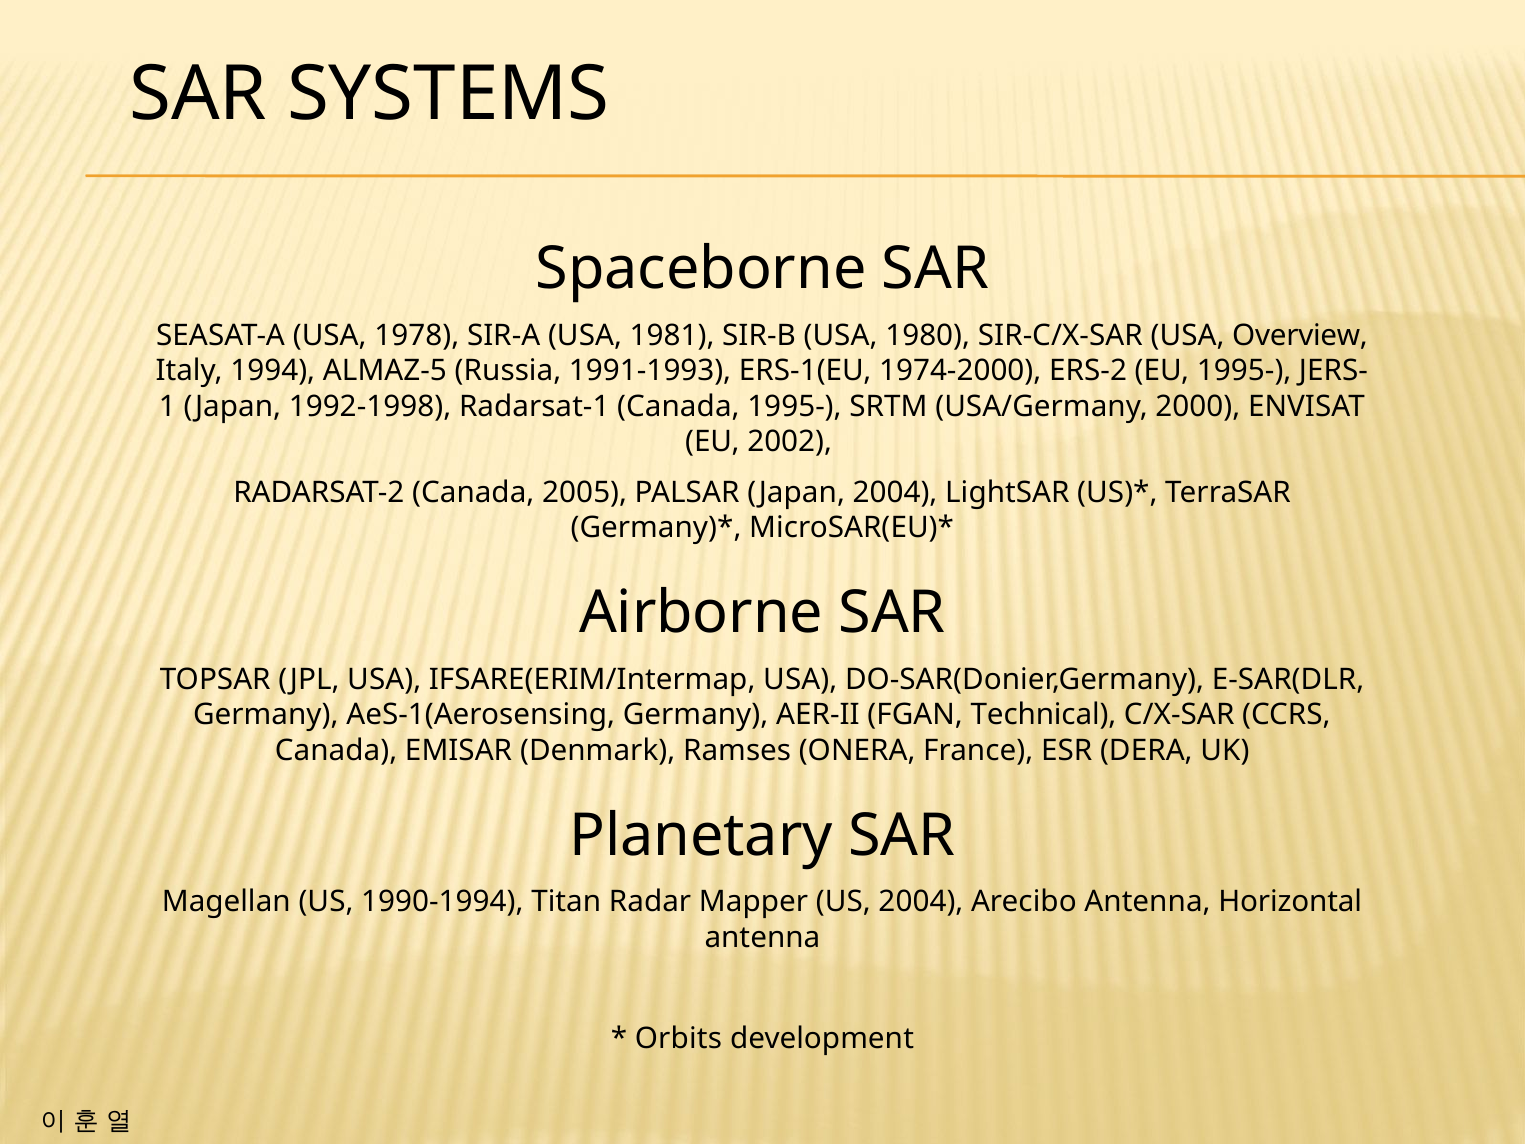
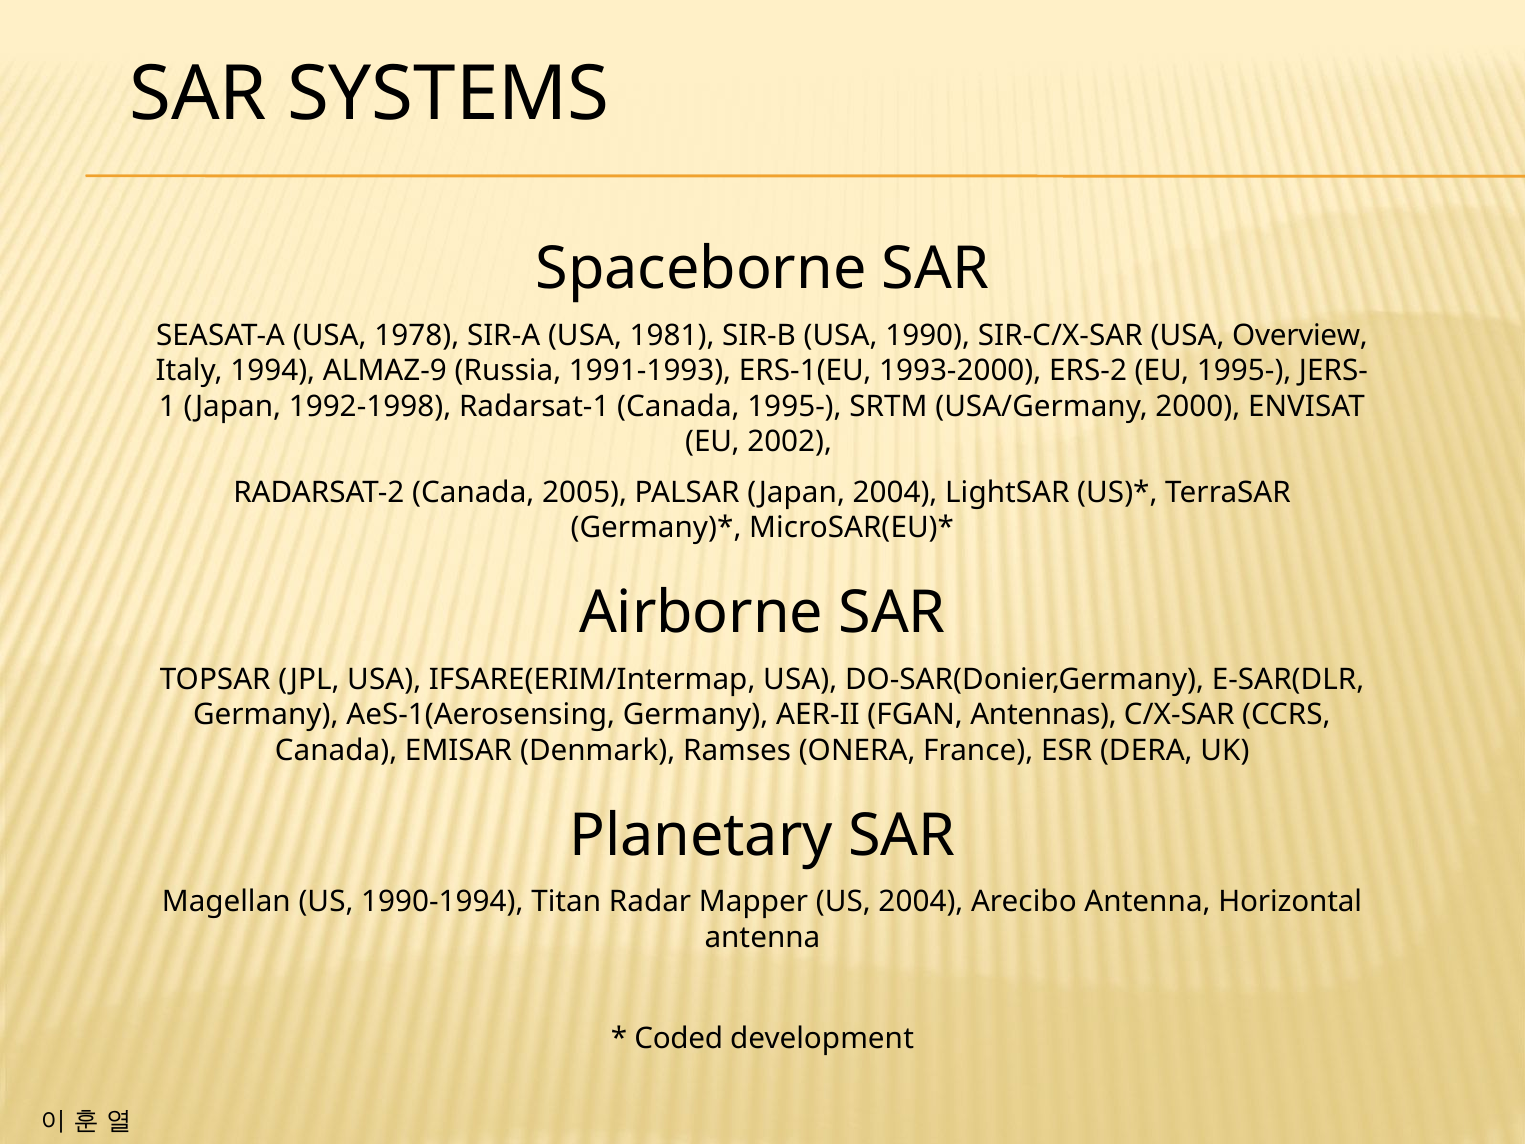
1980: 1980 -> 1990 (928, 335)
ALMAZ-5: ALMAZ-5 -> ALMAZ-9 (385, 371)
1974-2000: 1974-2000 -> 1993-2000 (960, 371)
Technical: Technical -> Antennas (1044, 715)
Orbits: Orbits -> Coded (679, 1038)
